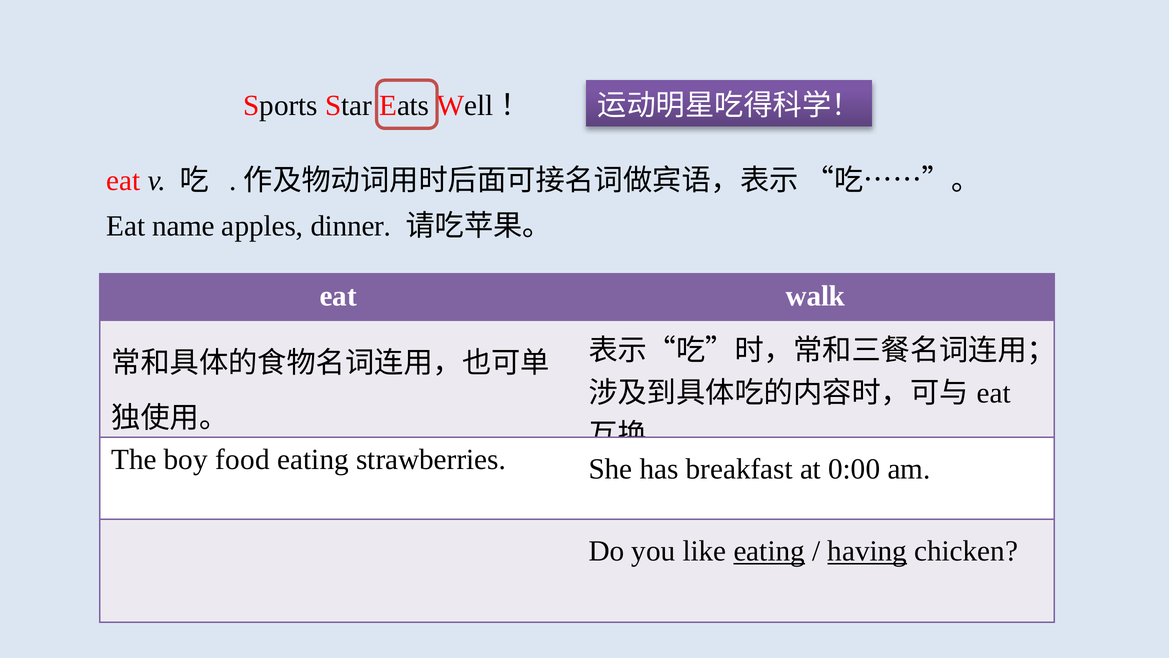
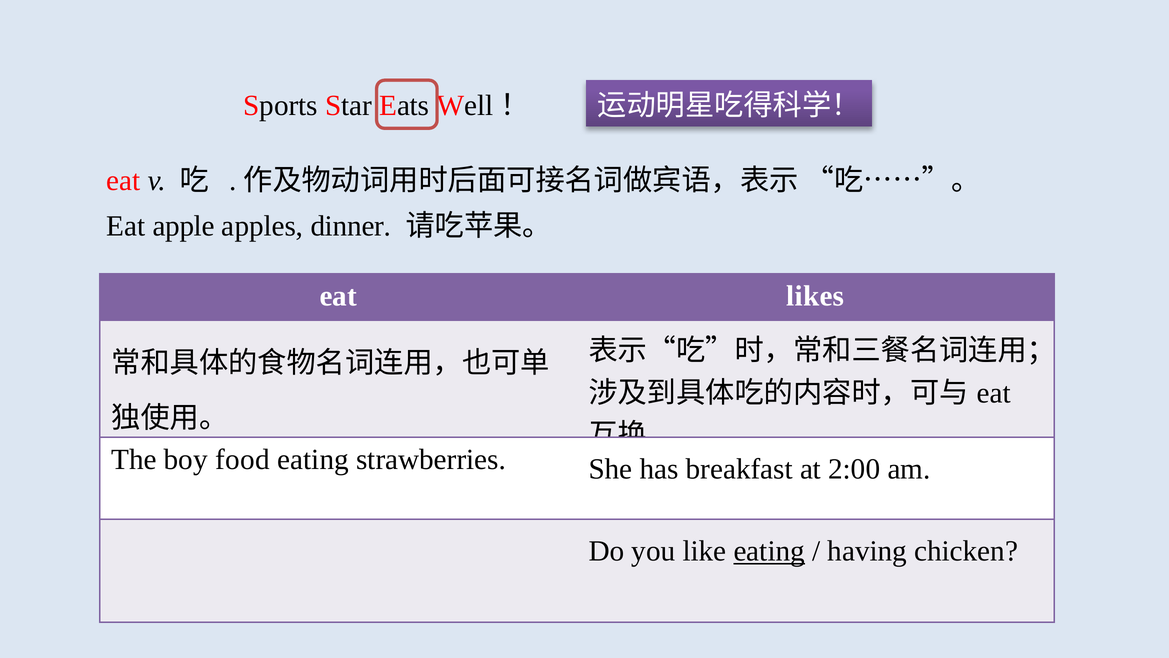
name: name -> apple (184, 226)
walk: walk -> likes (815, 296)
0:00: 0:00 -> 2:00 (854, 469)
having underline: present -> none (867, 551)
